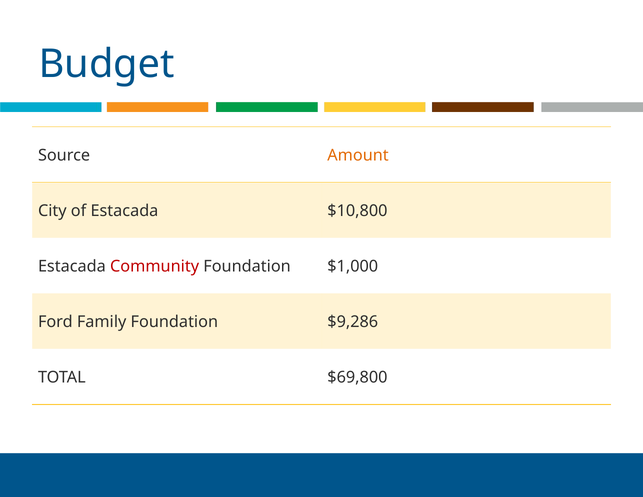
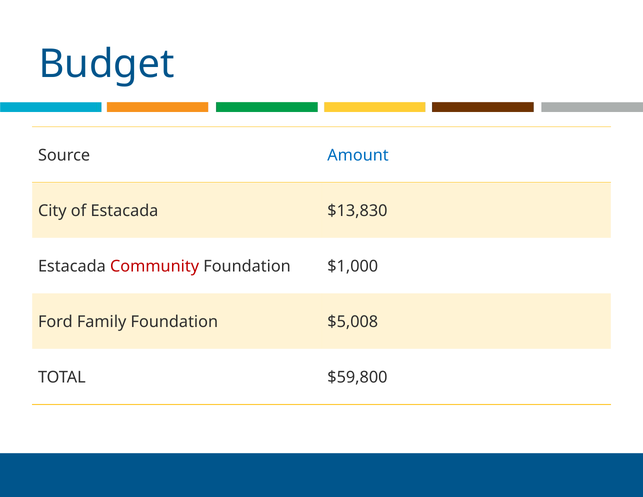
Amount colour: orange -> blue (358, 155)
$10,800: $10,800 -> $13,830 (357, 211)
$9,286: $9,286 -> $5,008 (353, 322)
$69,800: $69,800 -> $59,800 (357, 378)
